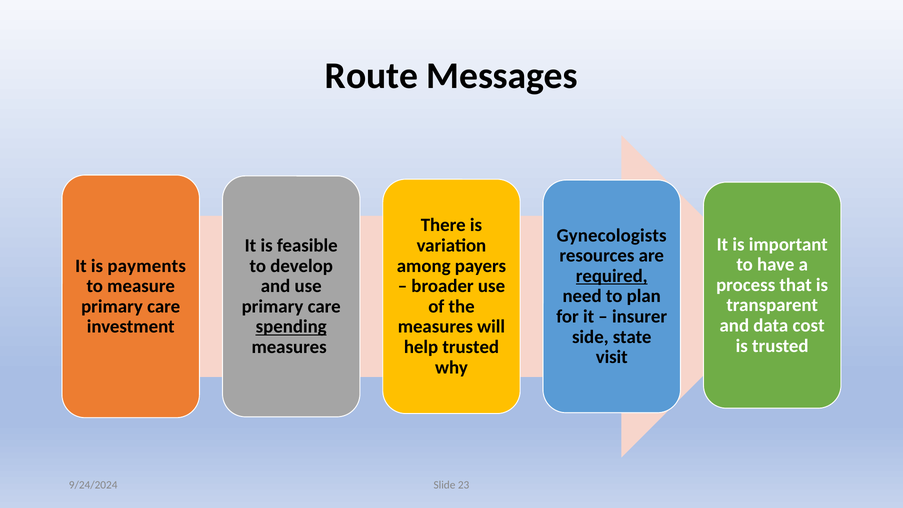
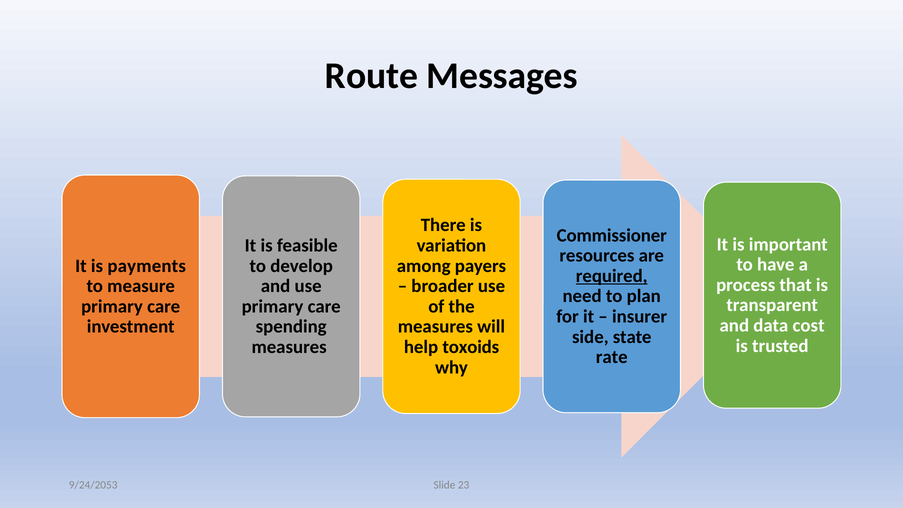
Gynecologists: Gynecologists -> Commissioner (612, 235)
spending underline: present -> none (291, 327)
help trusted: trusted -> toxoids (471, 347)
visit: visit -> rate (612, 357)
9/24/2024: 9/24/2024 -> 9/24/2053 (93, 485)
